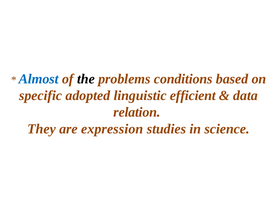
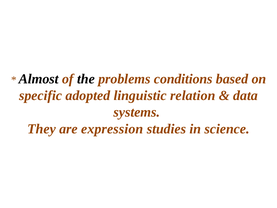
Almost colour: blue -> black (39, 79)
efficient: efficient -> relation (193, 95)
relation: relation -> systems (137, 112)
